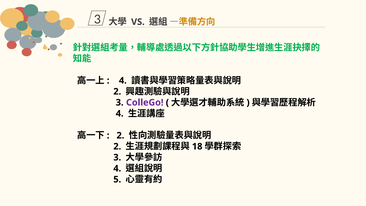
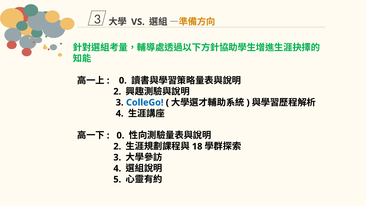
4: 4 -> 0 (123, 80)
ColleGo colour: purple -> blue (145, 102)
2: 2 -> 0 (120, 135)
